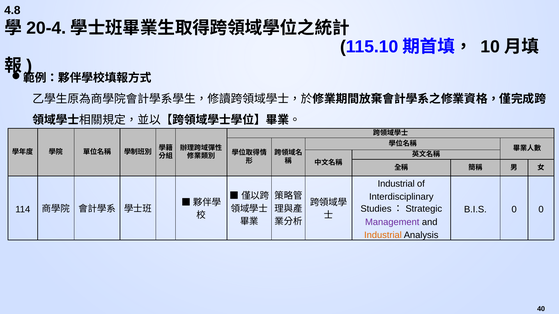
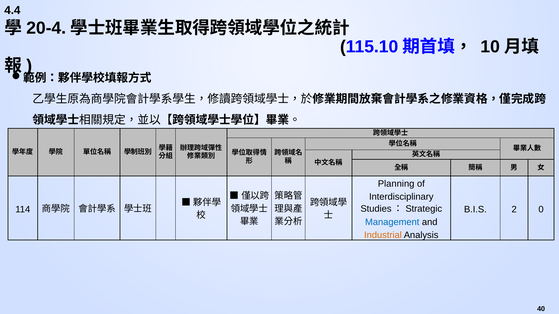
4.8: 4.8 -> 4.4 (12, 10)
Industrial: Industrial -> Planning (396, 184)
B.I.S 0: 0 -> 2 (514, 210)
Management colour: purple -> blue (392, 223)
